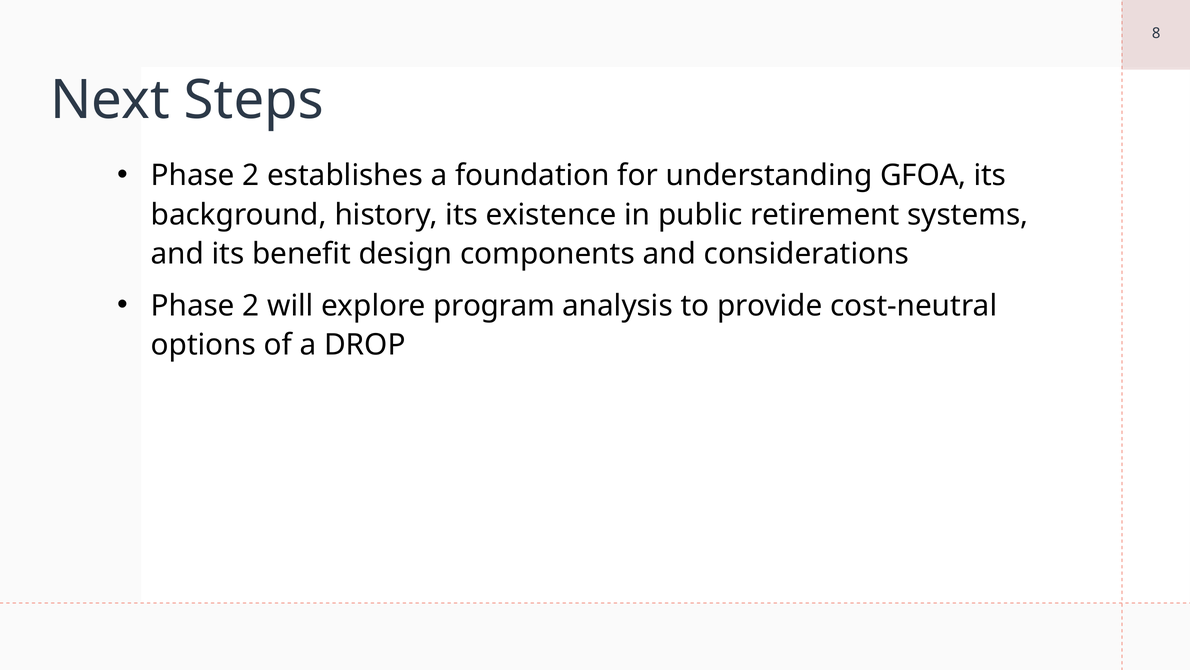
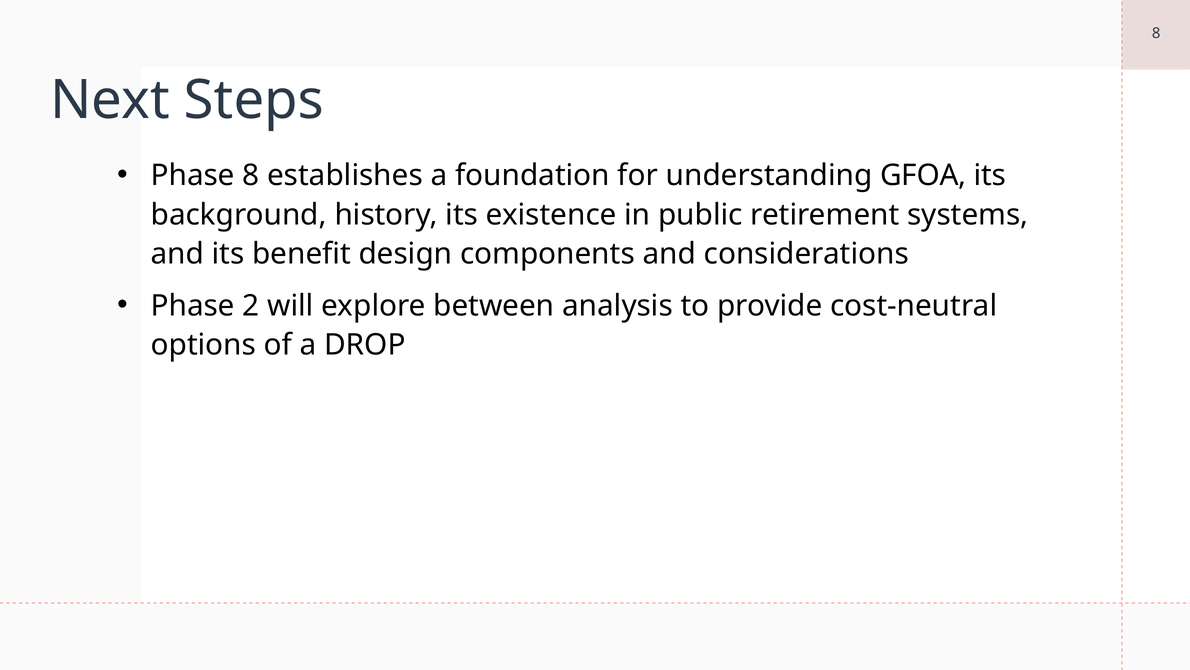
2: 2 -> 8 (251, 175)
program: program -> between (494, 306)
